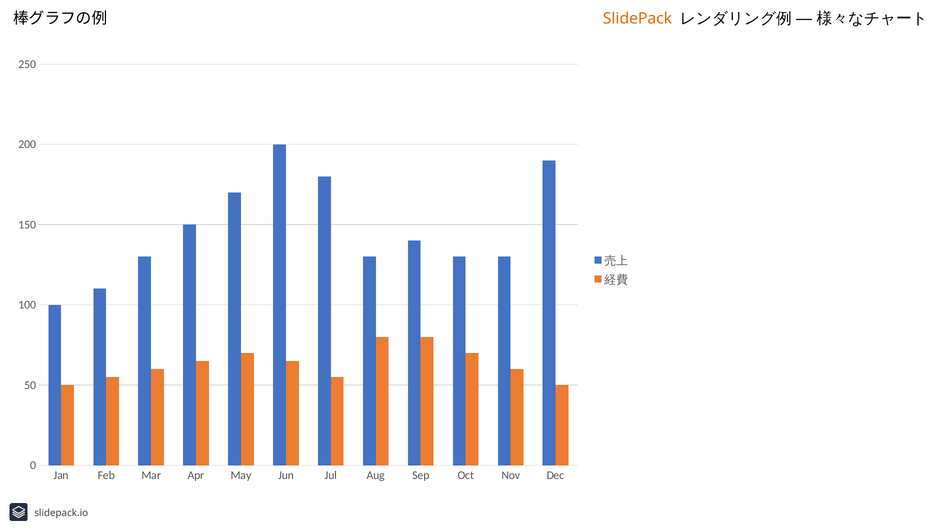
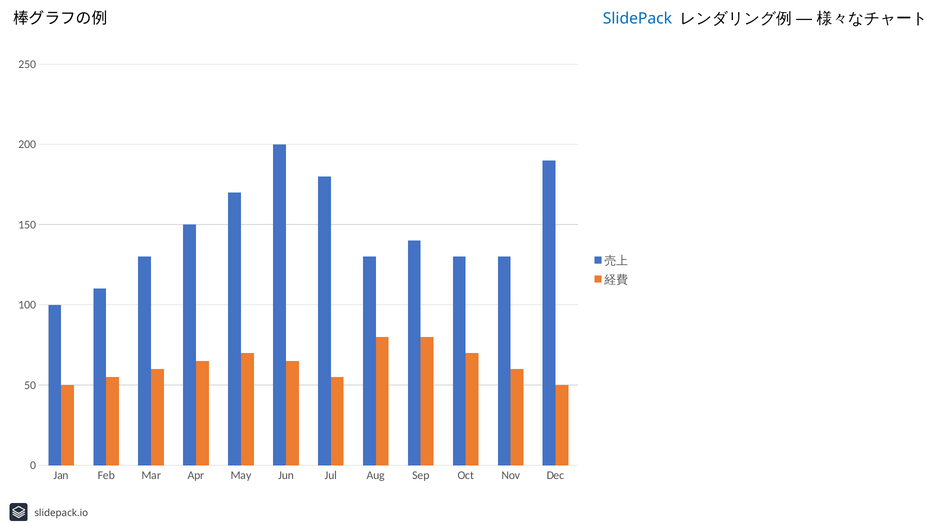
SlidePack colour: orange -> blue (637, 19)
